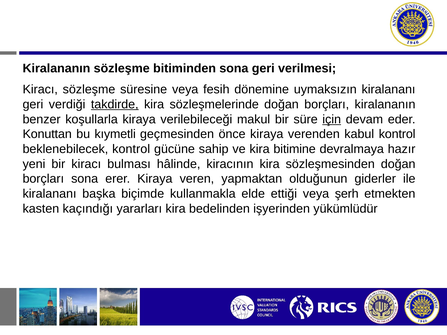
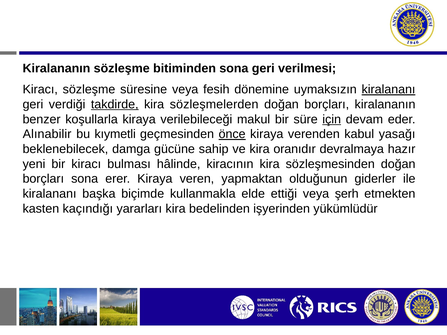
kiralananı underline: none -> present (389, 90)
sözleşmelerinde: sözleşmelerinde -> sözleşmelerden (214, 104)
Konuttan: Konuttan -> Alınabilir (47, 134)
önce underline: none -> present (232, 134)
kabul kontrol: kontrol -> yasağı (397, 134)
beklenebilecek kontrol: kontrol -> damga (131, 149)
bitimine: bitimine -> oranıdır (295, 149)
